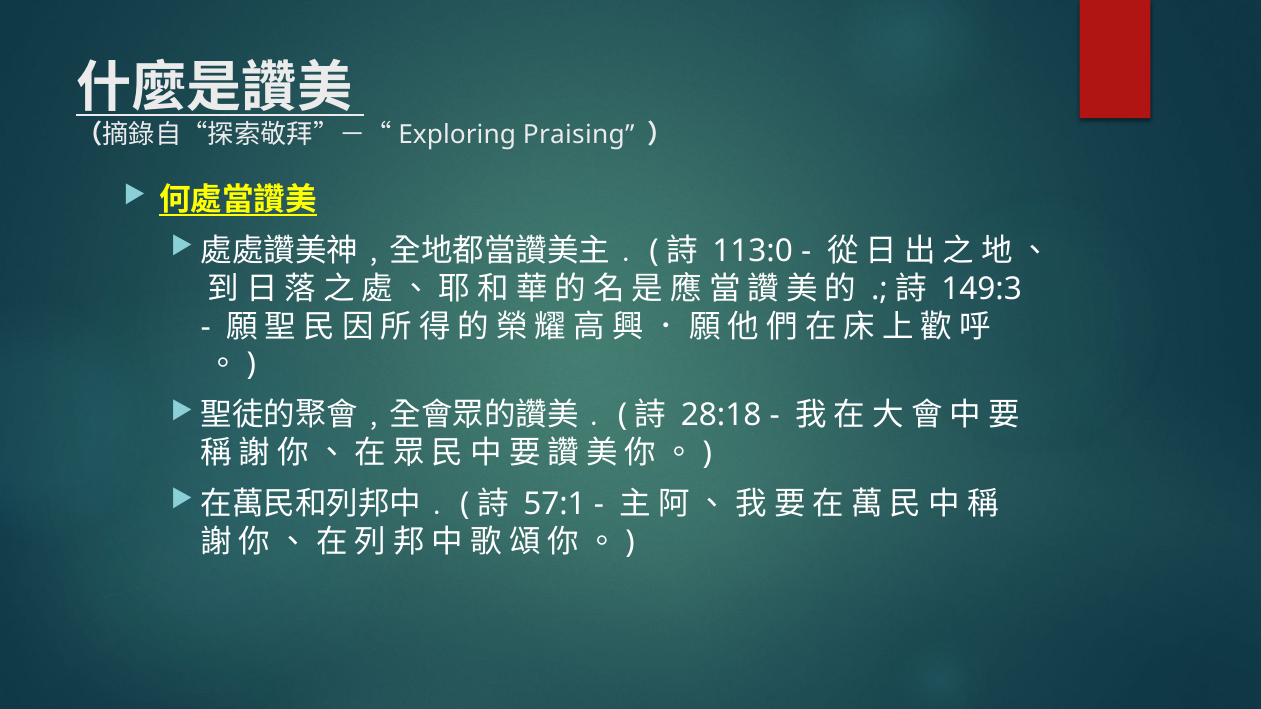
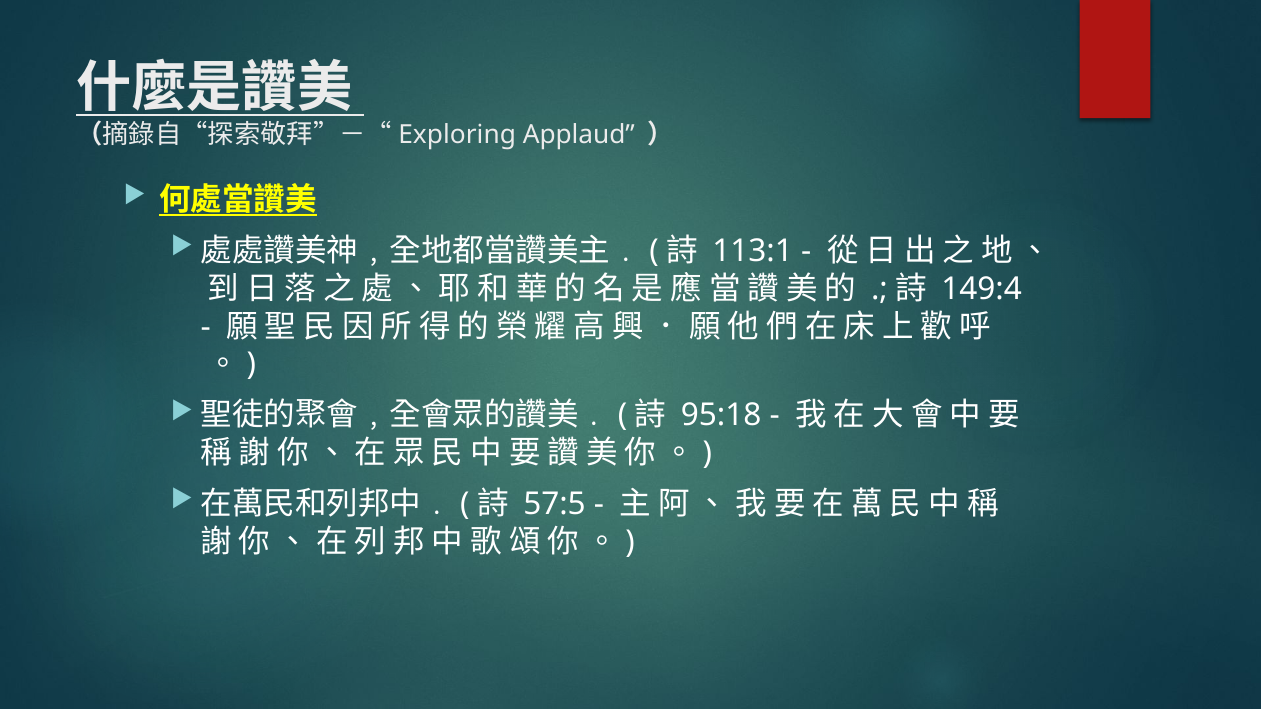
Praising: Praising -> Applaud (579, 135)
113:0: 113:0 -> 113:1 (753, 251)
149:3: 149:3 -> 149:4 (982, 289)
28:18: 28:18 -> 95:18 (721, 416)
57:1: 57:1 -> 57:5 (555, 504)
